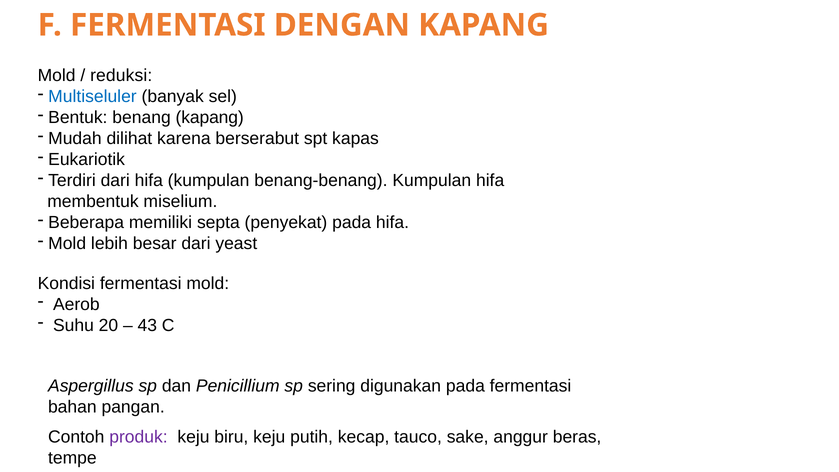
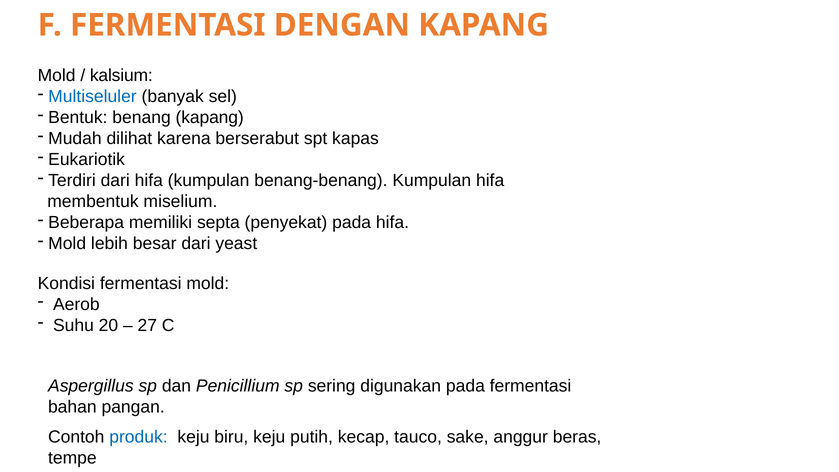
reduksi: reduksi -> kalsium (121, 76)
43: 43 -> 27 (147, 325)
produk colour: purple -> blue (138, 437)
